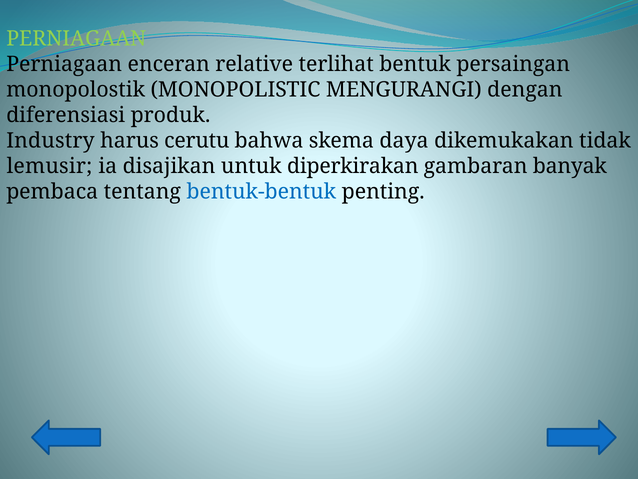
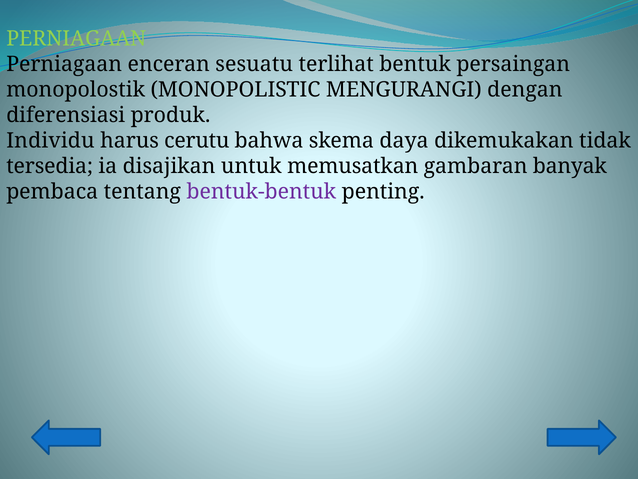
relative: relative -> sesuatu (254, 64)
Industry: Industry -> Individu (50, 141)
lemusir: lemusir -> tersedia (50, 166)
diperkirakan: diperkirakan -> memusatkan (353, 166)
bentuk-bentuk colour: blue -> purple (261, 192)
